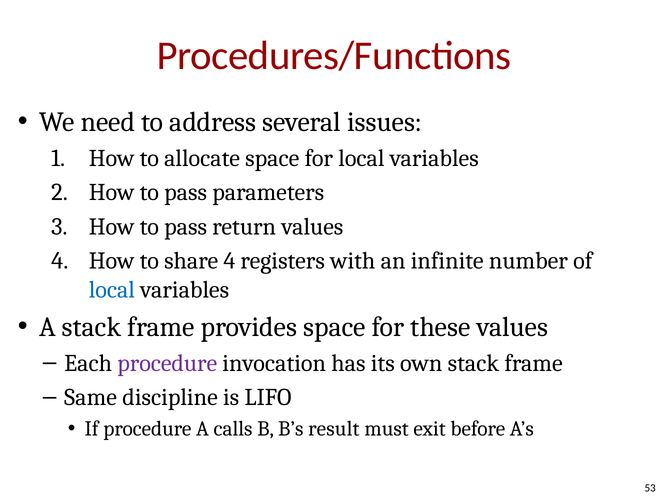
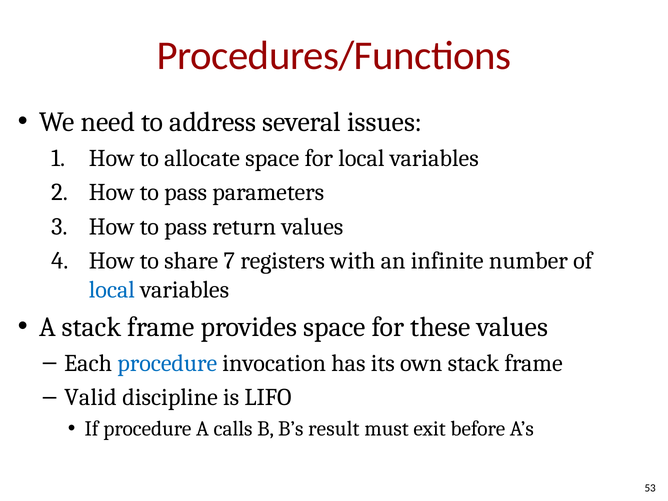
share 4: 4 -> 7 (229, 261)
procedure colour: purple -> blue (167, 363)
Same: Same -> Valid (91, 397)
